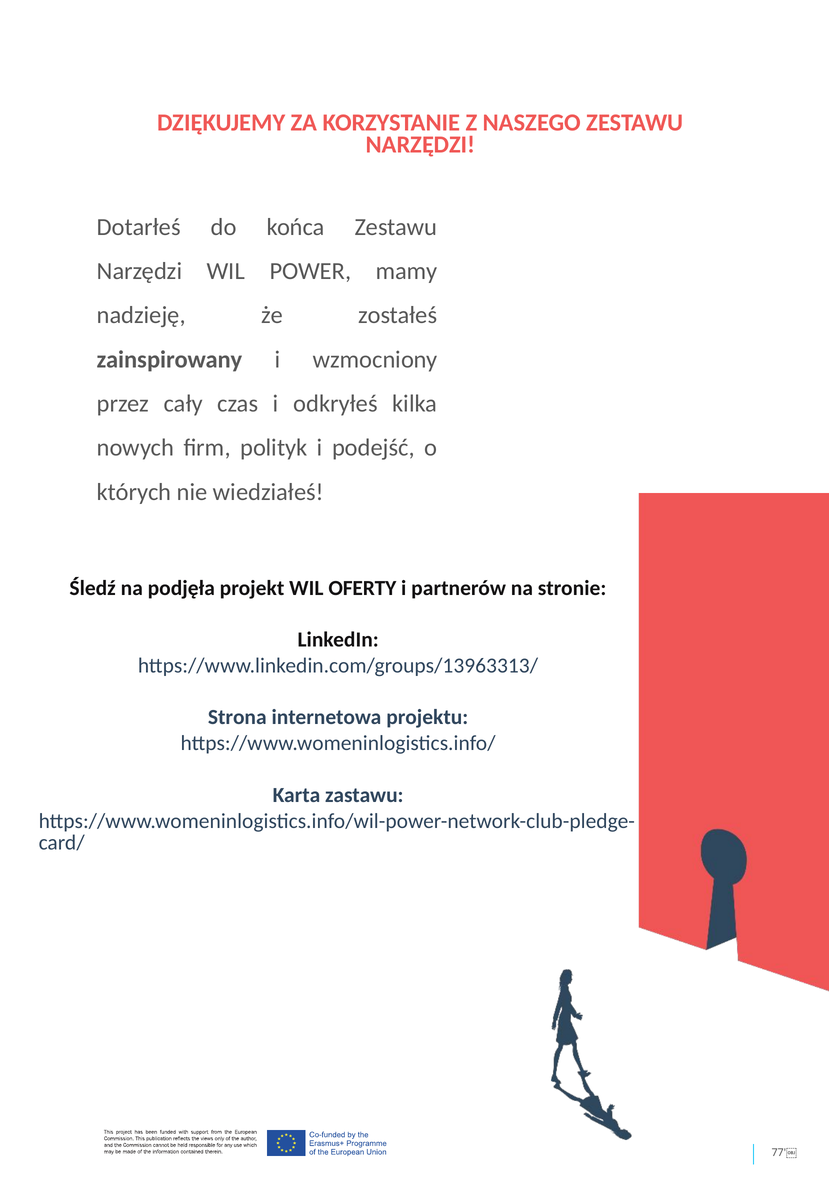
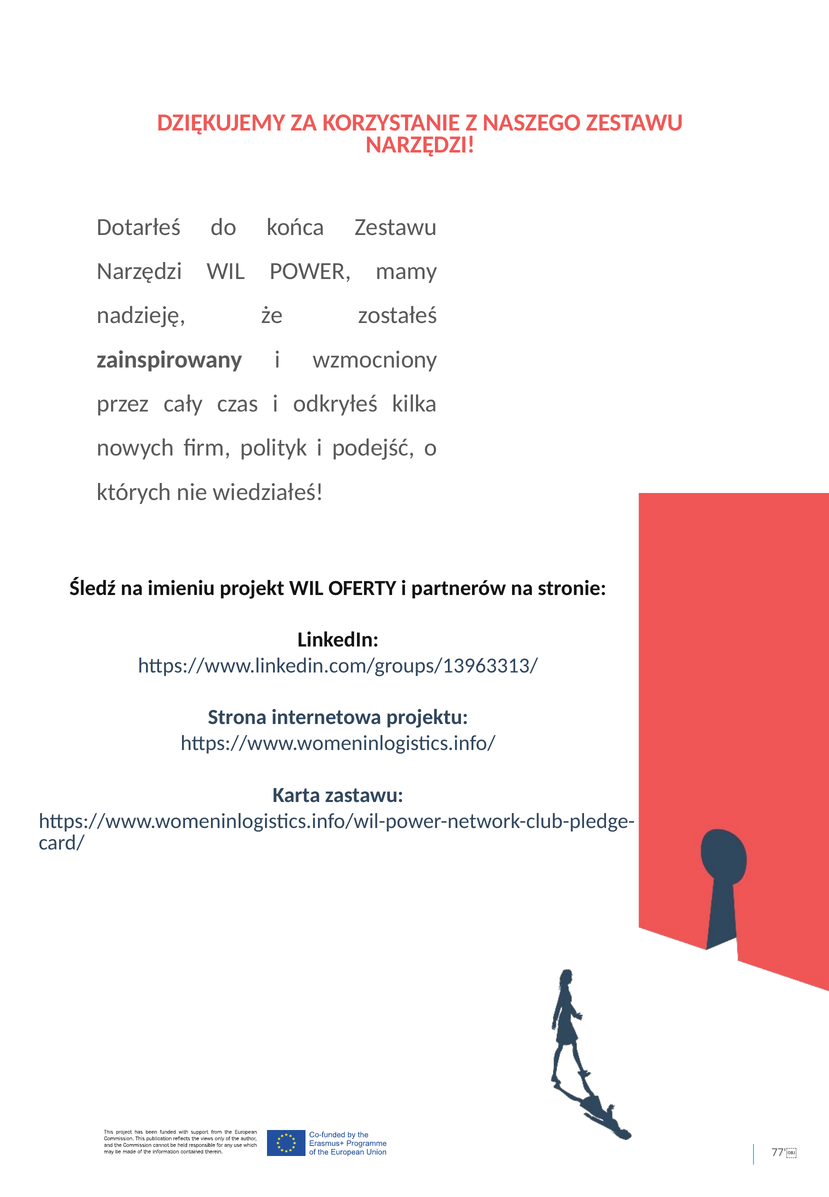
podjęła: podjęła -> imieniu (181, 588)
